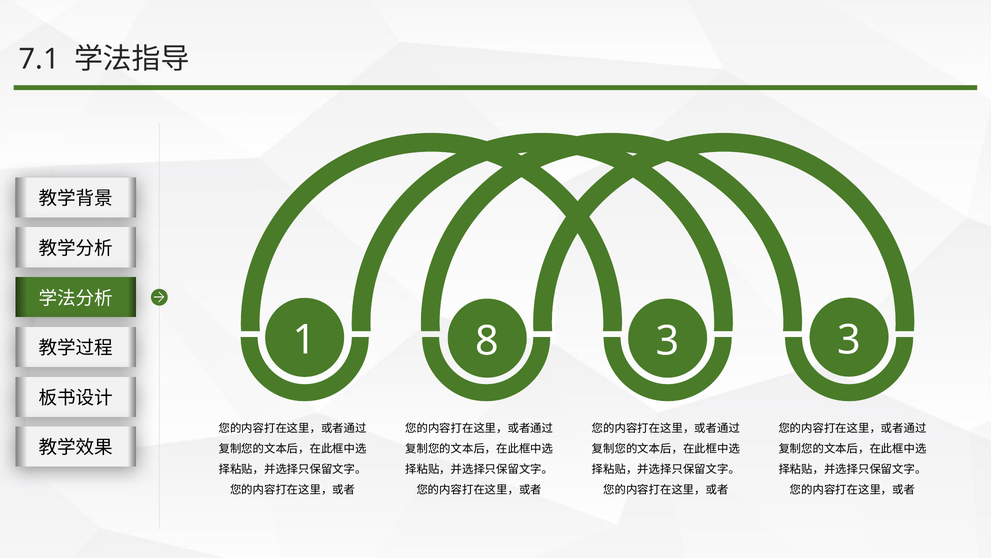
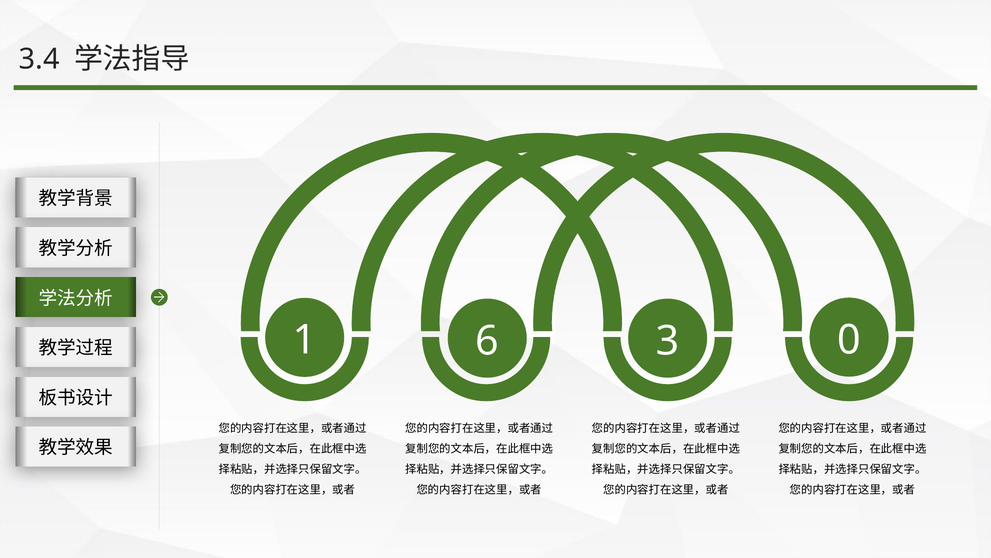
7.1: 7.1 -> 3.4 (39, 59)
8: 8 -> 6 (487, 341)
3 3: 3 -> 0 (849, 340)
